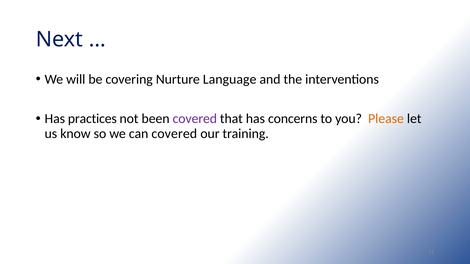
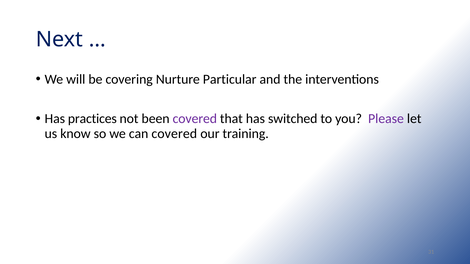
Language: Language -> Particular (230, 79)
concerns: concerns -> switched (293, 119)
Please colour: orange -> purple (386, 119)
